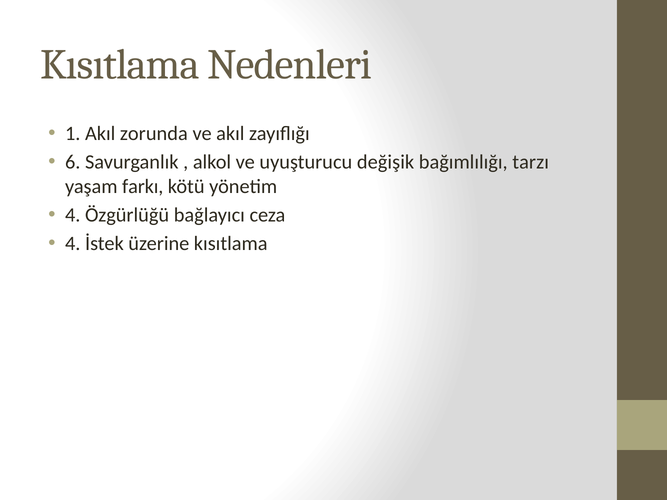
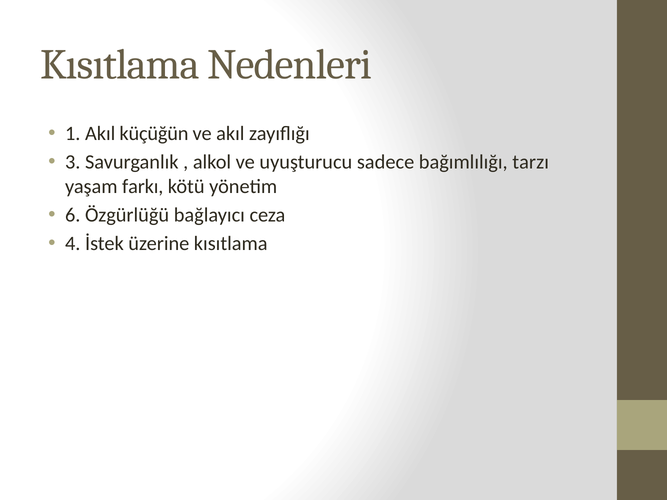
zorunda: zorunda -> küçüğün (154, 134)
6: 6 -> 3 (73, 162)
değişik: değişik -> sadece (386, 162)
4: 4 -> 6 (73, 215)
